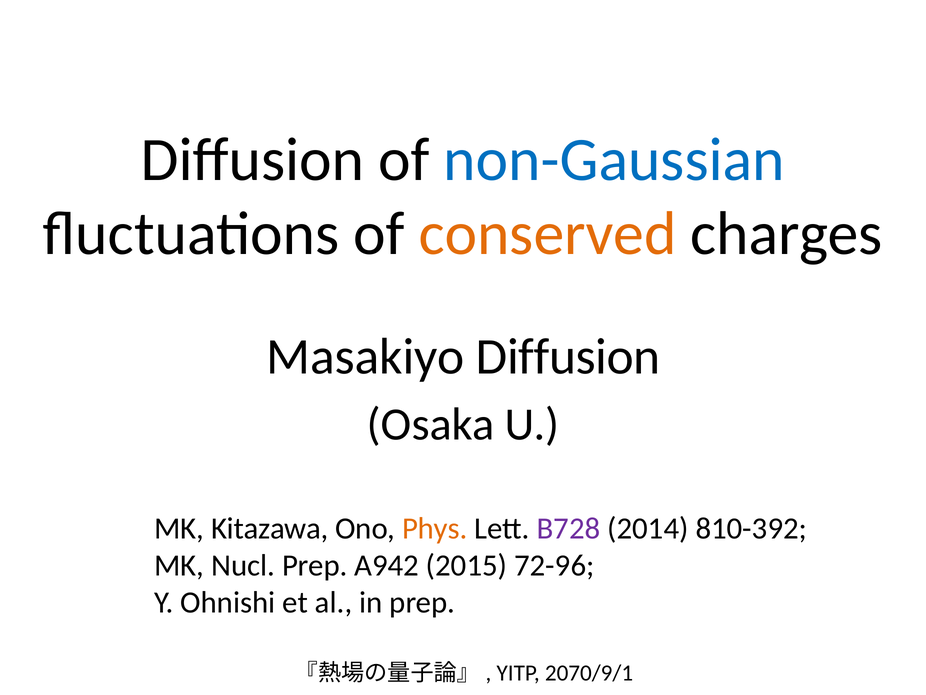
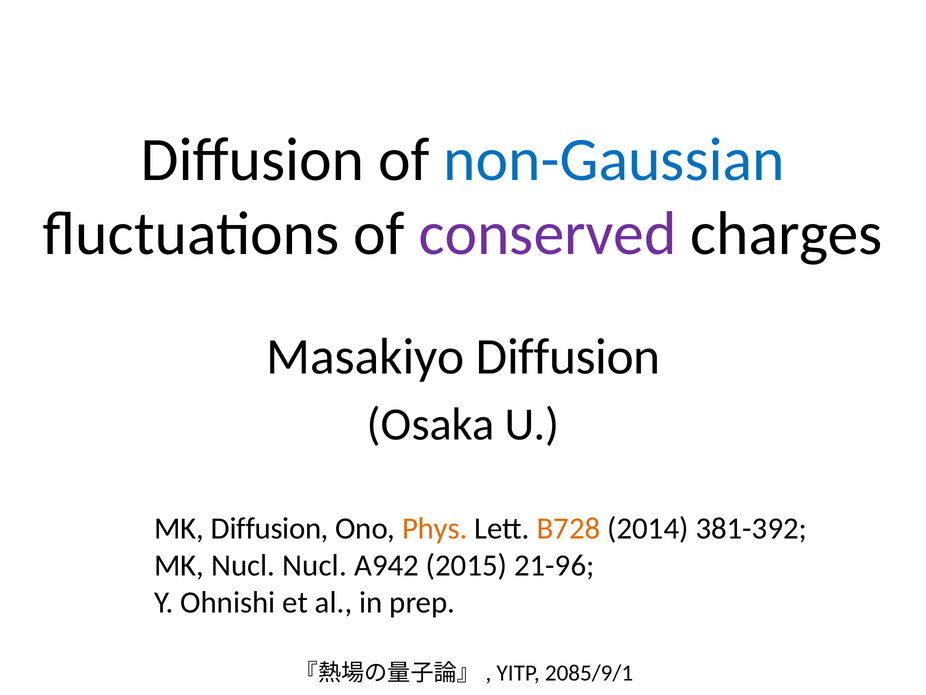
conserved colour: orange -> purple (548, 234)
MK Kitazawa: Kitazawa -> Diffusion (270, 528)
B728 colour: purple -> orange (569, 528)
810-392: 810-392 -> 381-392 (751, 528)
Nucl Prep: Prep -> Nucl (315, 565)
72-96: 72-96 -> 21-96 (554, 565)
2070/9/1: 2070/9/1 -> 2085/9/1 (589, 673)
